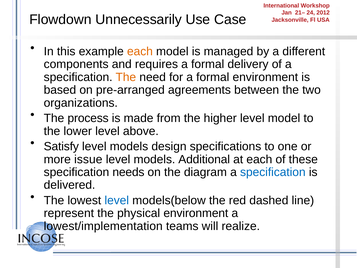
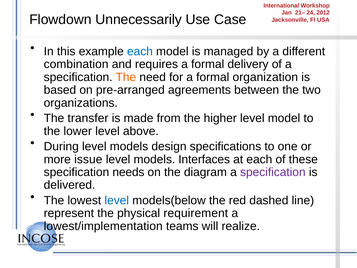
each colour: orange -> blue (140, 51)
components: components -> combination (76, 64)
formal environment: environment -> organization (265, 77)
process: process -> transfer (88, 118)
Satisfy: Satisfy -> During (61, 146)
Additional: Additional -> Interfaces (204, 159)
specification colour: blue -> purple (273, 172)
physical environment: environment -> requirement (196, 213)
